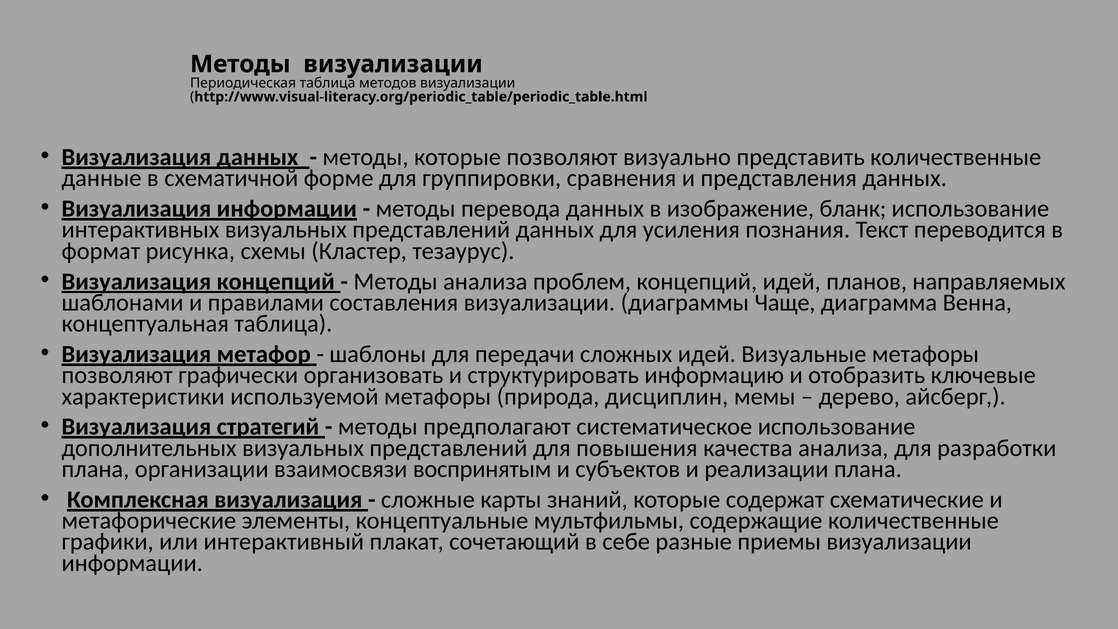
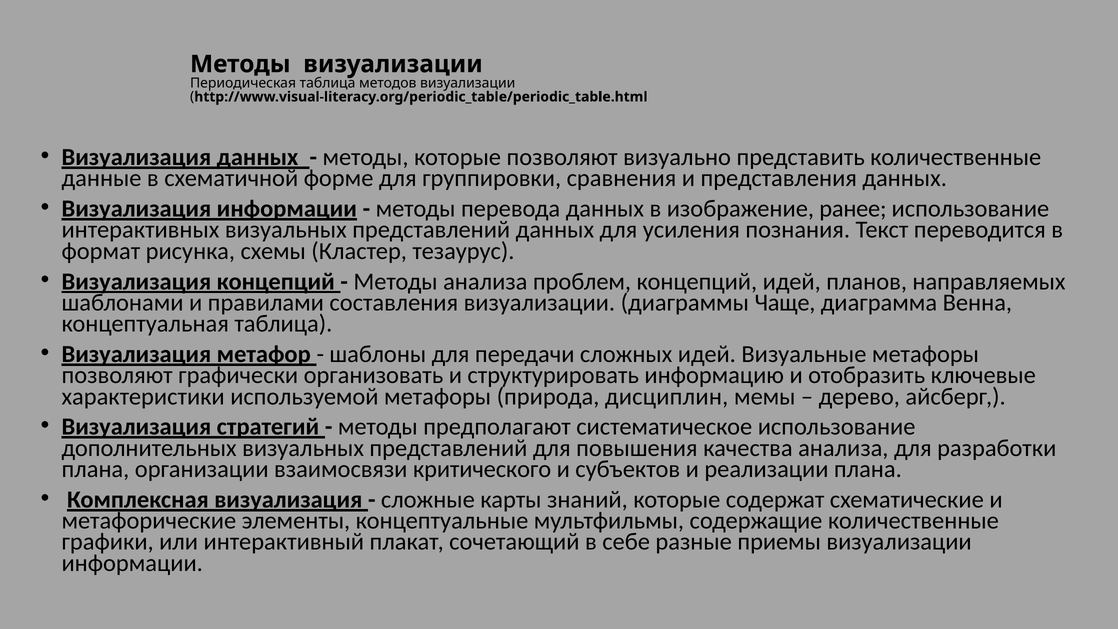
бланк: бланк -> ранее (853, 209)
воспринятым: воспринятым -> критического (482, 469)
